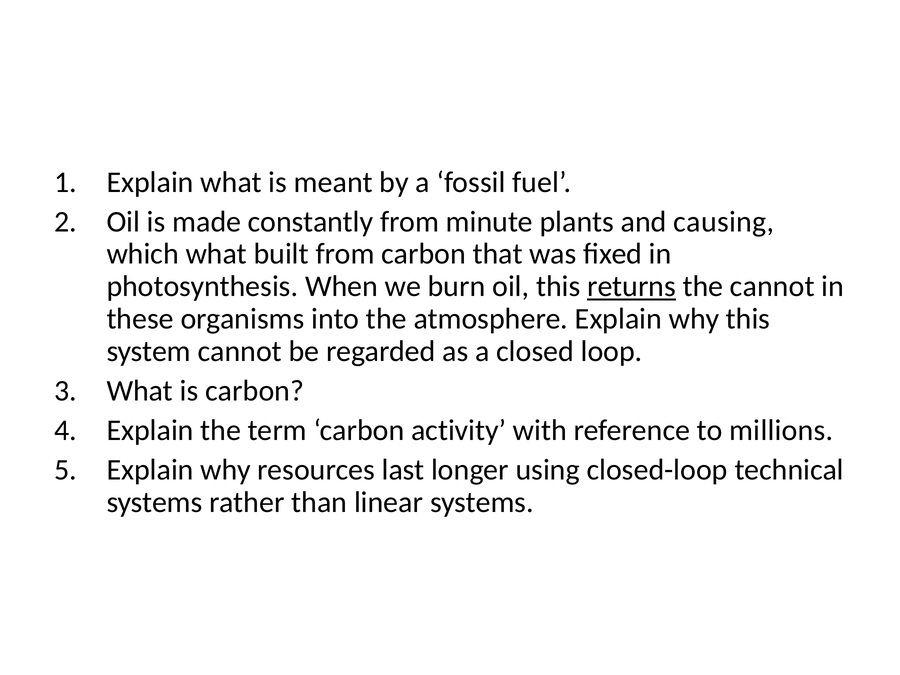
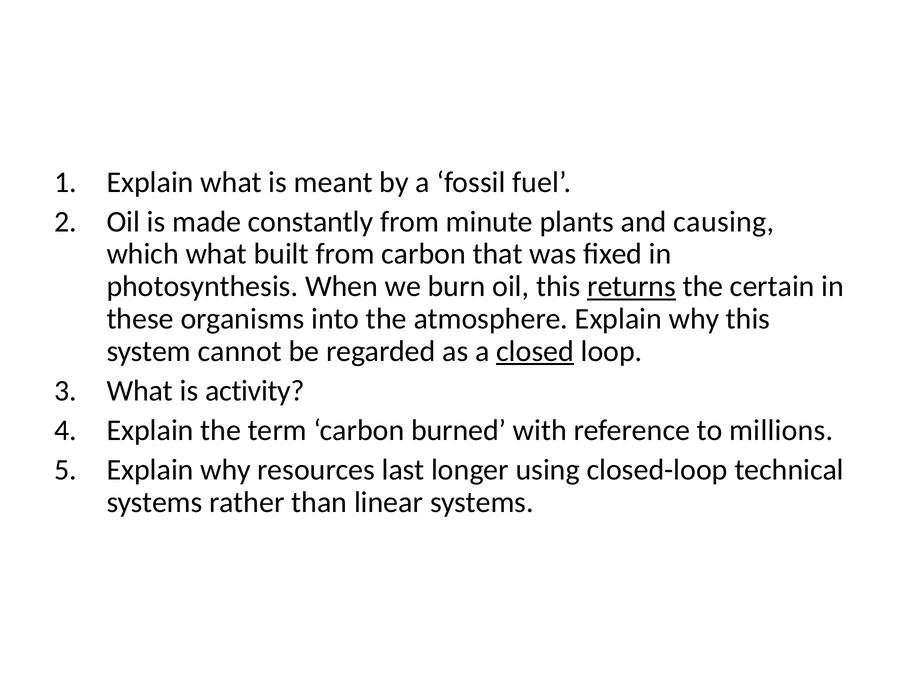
the cannot: cannot -> certain (772, 286)
closed underline: none -> present (535, 351)
is carbon: carbon -> activity (255, 391)
activity: activity -> burned (459, 430)
